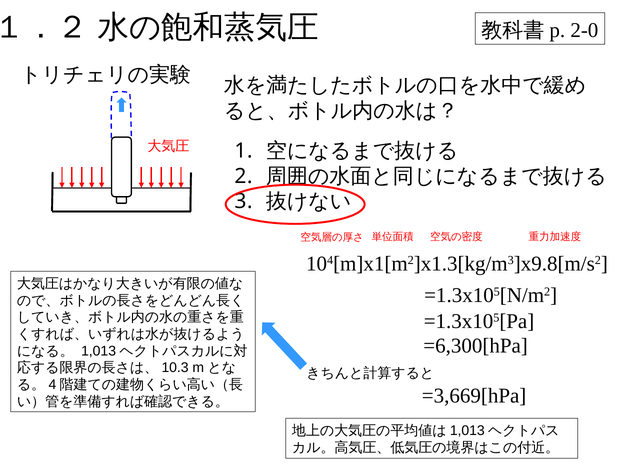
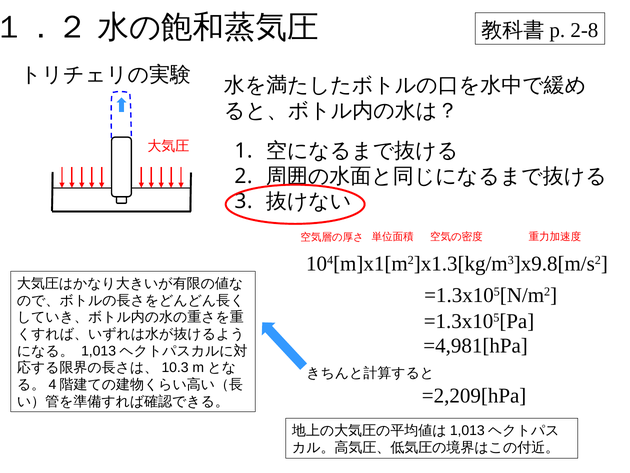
2-0: 2-0 -> 2-8 (584, 30)
=6,300[hPa: =6,300[hPa -> =4,981[hPa (476, 346)
=3,669[hPa: =3,669[hPa -> =2,209[hPa (474, 395)
